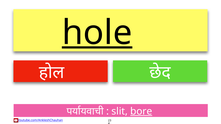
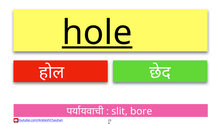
bore underline: present -> none (141, 111)
